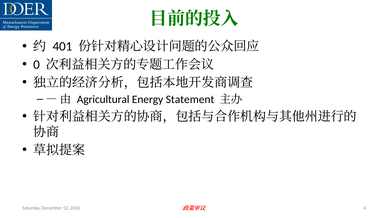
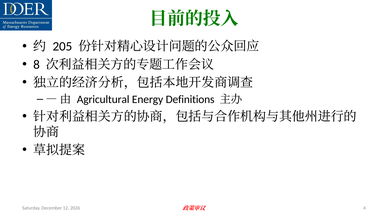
401: 401 -> 205 (62, 46)
0: 0 -> 8 (36, 65)
Statement: Statement -> Definitions (190, 99)
